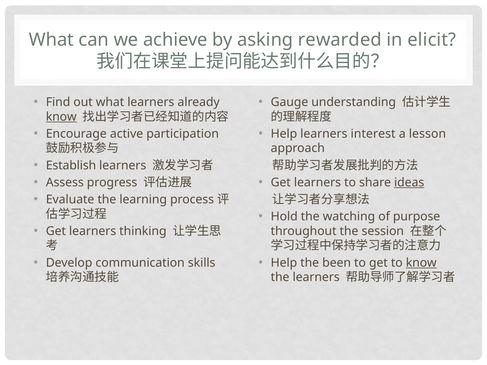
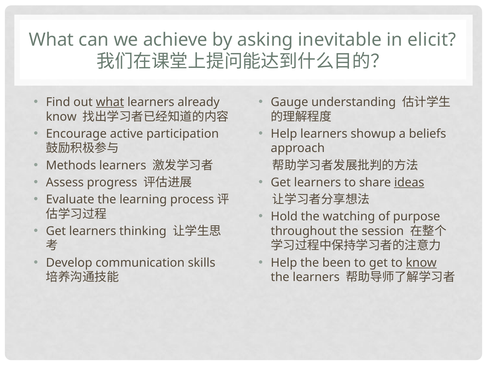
rewarded: rewarded -> inevitable (340, 40)
what underline: none -> present (110, 102)
know underline: present -> none (61, 117)
interest: interest -> showup (373, 134)
lesson: lesson -> beliefs (428, 134)
Establish: Establish -> Methods (71, 165)
